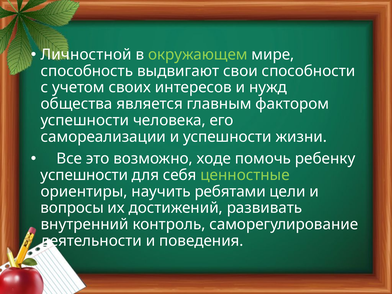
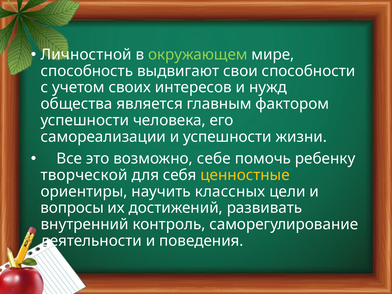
ходе: ходе -> себе (214, 159)
успешности: успешности -> творческой (84, 175)
ценностные colour: light green -> yellow (245, 175)
ребятами: ребятами -> классных (230, 192)
